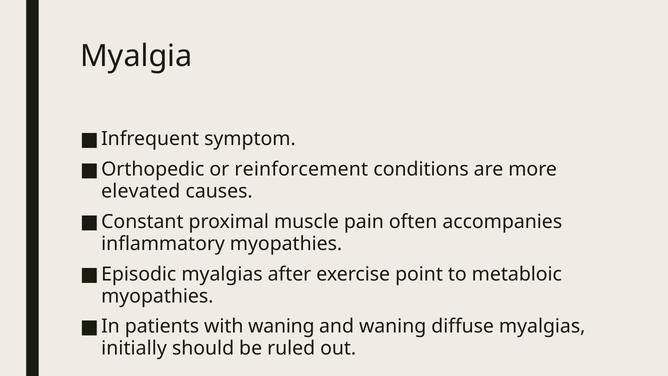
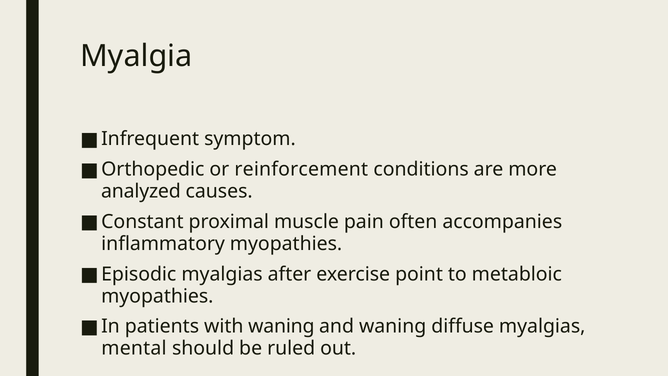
elevated: elevated -> analyzed (141, 191)
initially: initially -> mental (134, 348)
